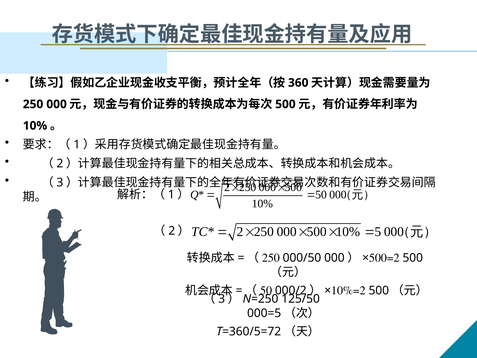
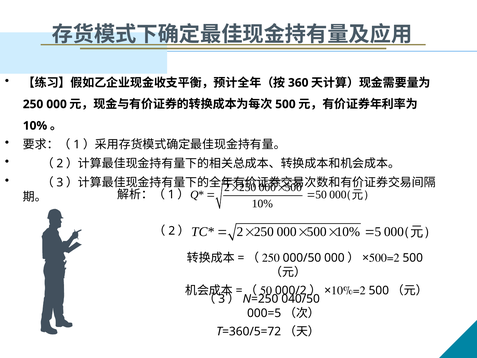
125/50: 125/50 -> 040/50 (301, 299)
